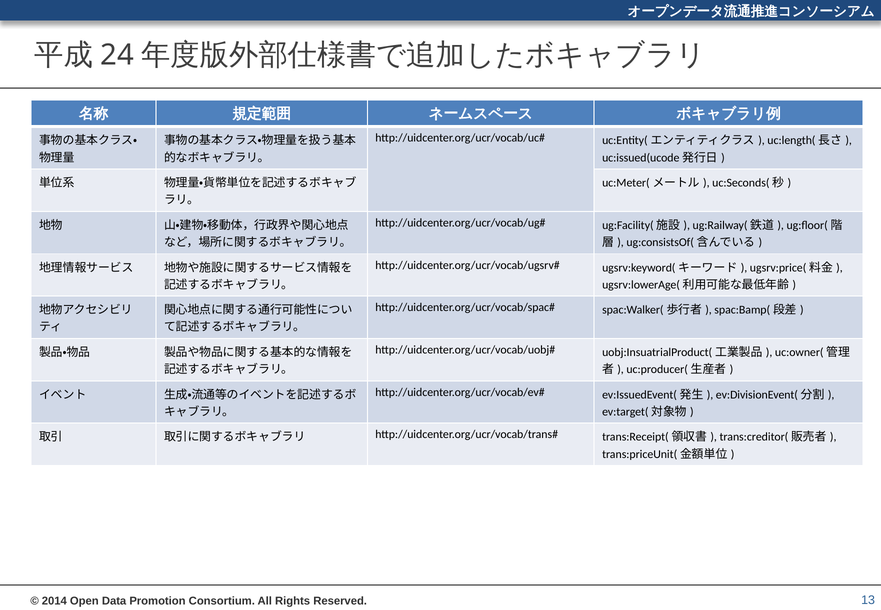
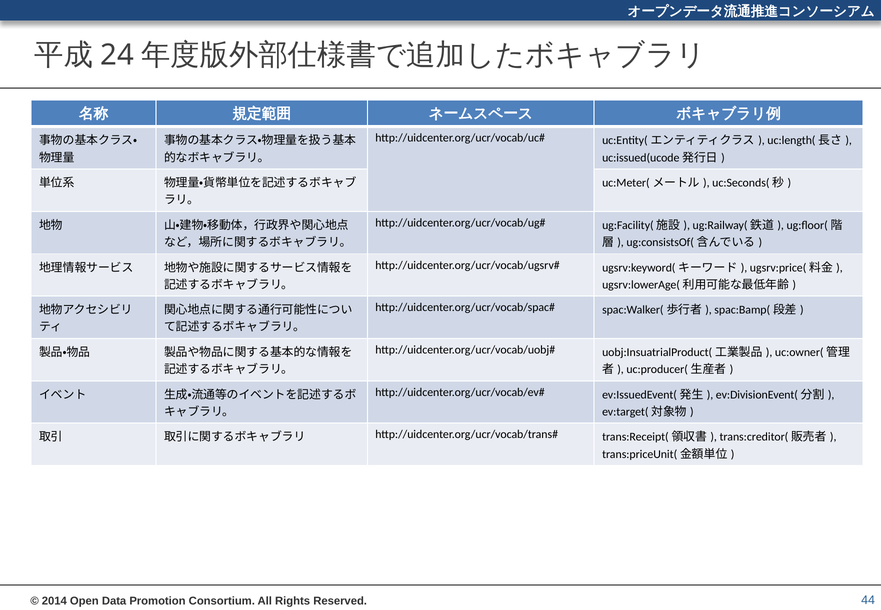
13: 13 -> 44 (868, 600)
